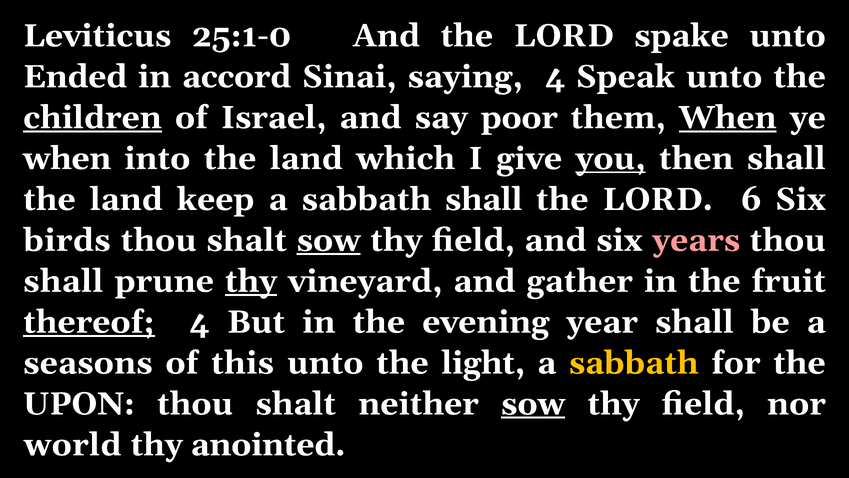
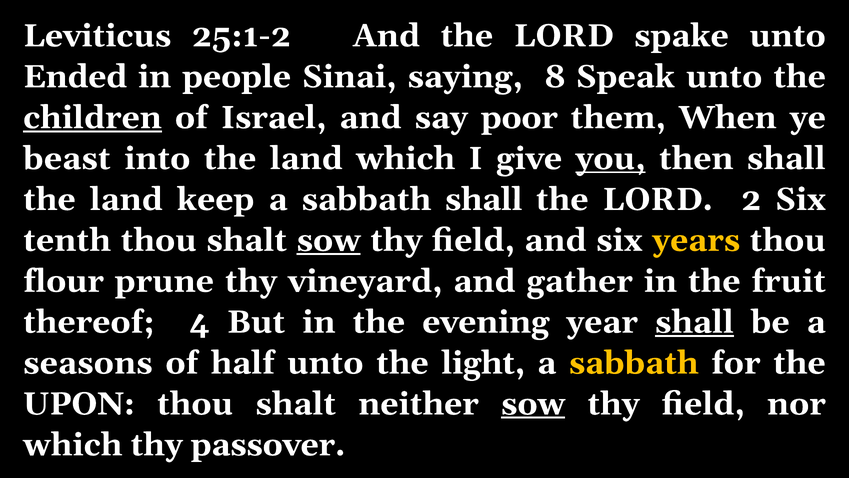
25:1-0: 25:1-0 -> 25:1-2 (241, 36)
accord: accord -> people (237, 77)
saying 4: 4 -> 8 (555, 77)
When underline: present -> none (728, 118)
when: when -> beast (67, 158)
6: 6 -> 2 (751, 199)
birds: birds -> tenth (67, 240)
years colour: pink -> yellow (696, 240)
shall: shall -> flour (64, 281)
thy underline: present -> none (251, 281)
thereof underline: present -> none (89, 322)
shall underline: none -> present (694, 322)
this: this -> half (243, 363)
world: world -> which (73, 444)
anointed: anointed -> passover (268, 444)
